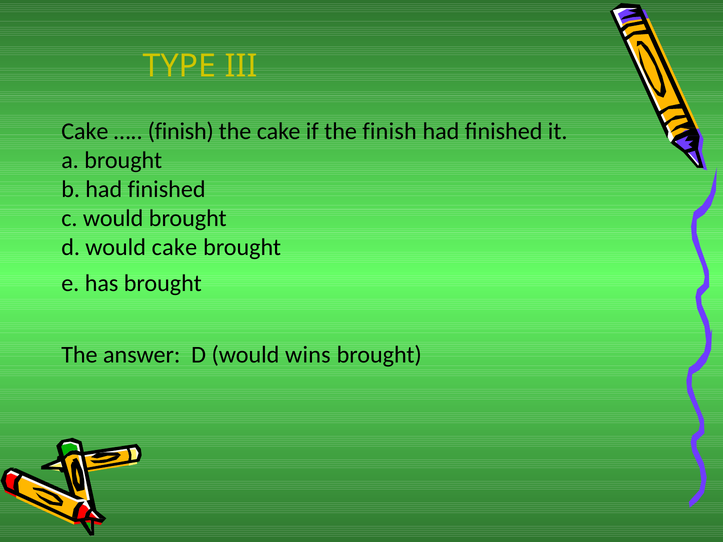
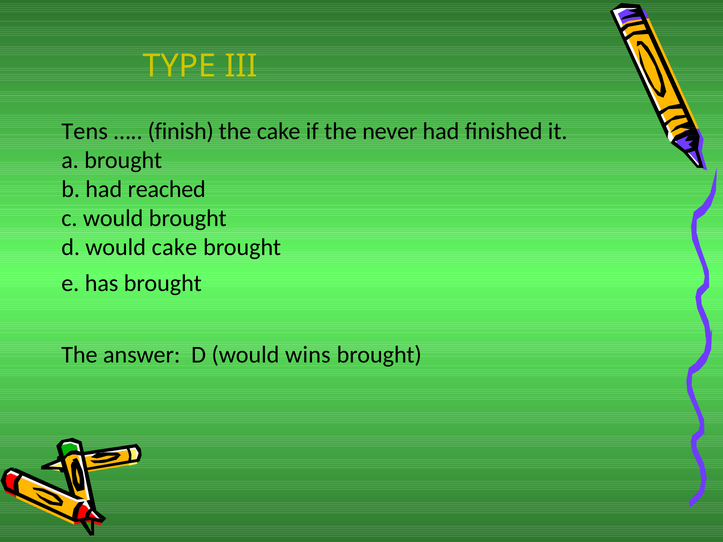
Cake: Cake -> Tens (85, 132)
the finish: finish -> never (390, 132)
b had finished: finished -> reached (167, 189)
